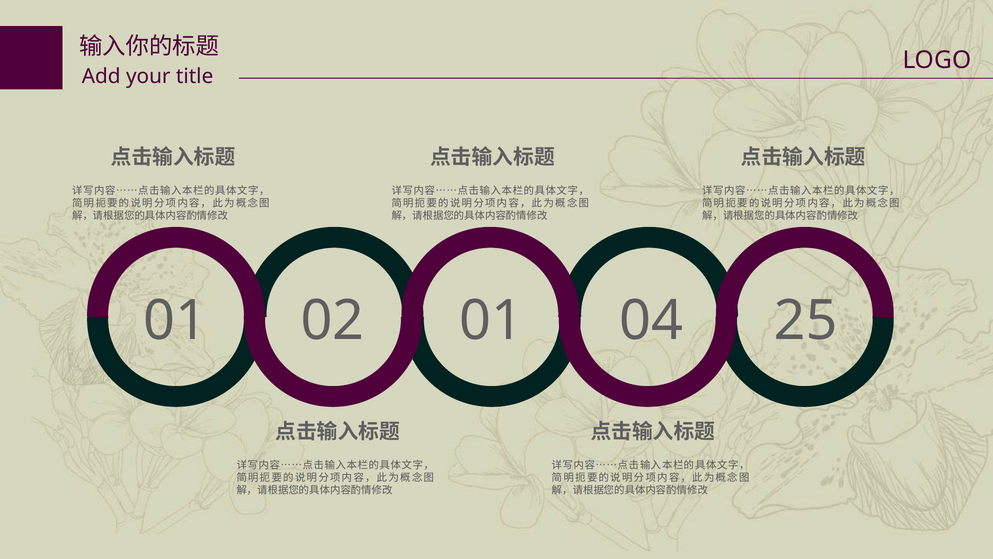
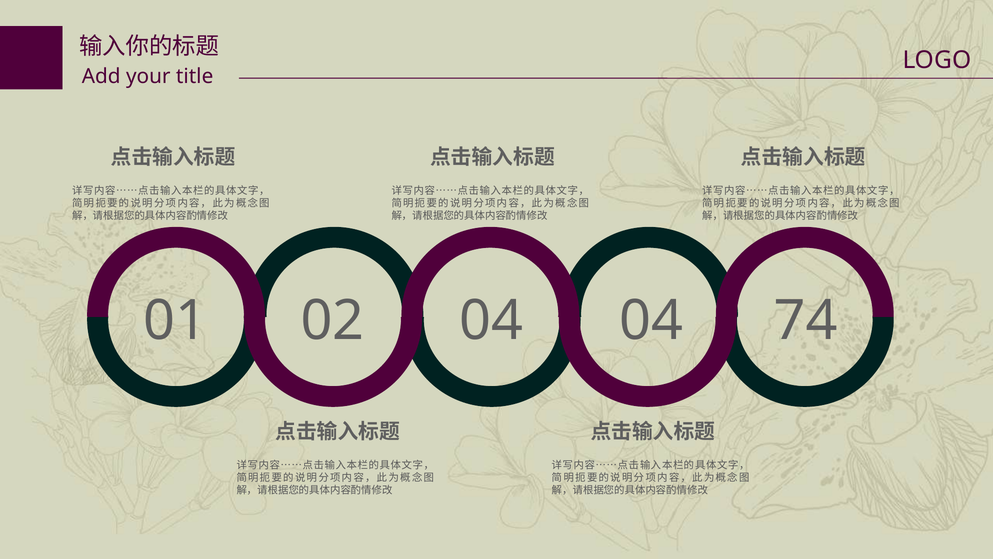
02 01: 01 -> 04 (491, 321)
25: 25 -> 74 (806, 321)
